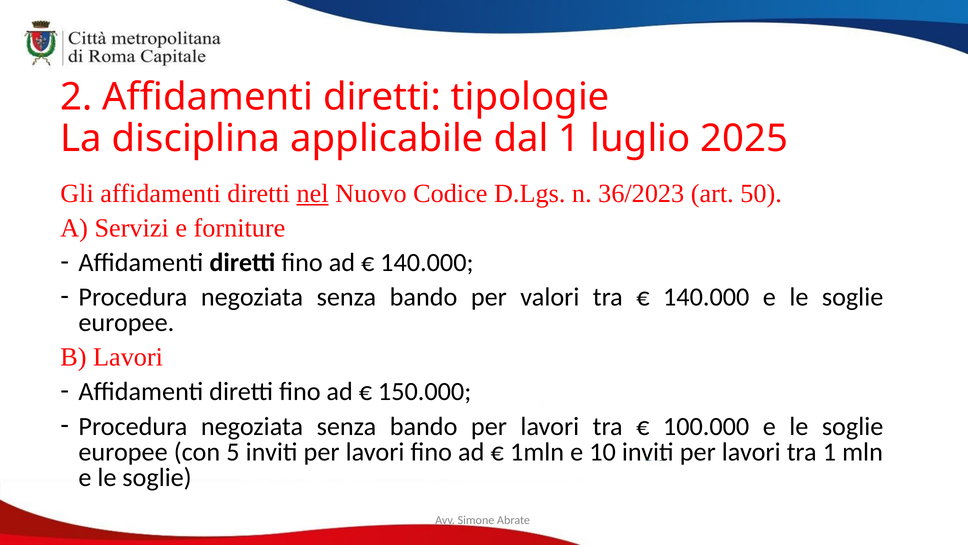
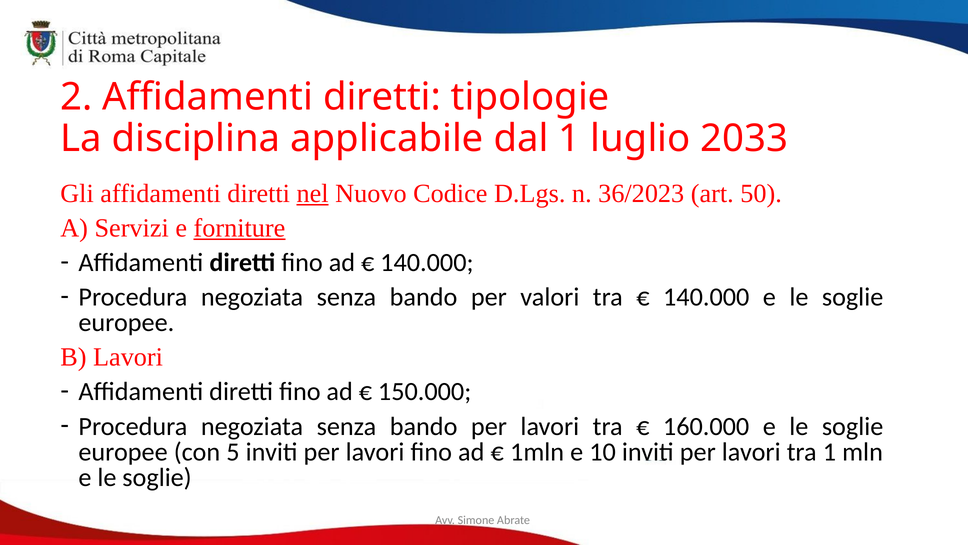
2025: 2025 -> 2033 (744, 138)
forniture underline: none -> present (239, 228)
100.000: 100.000 -> 160.000 (706, 426)
